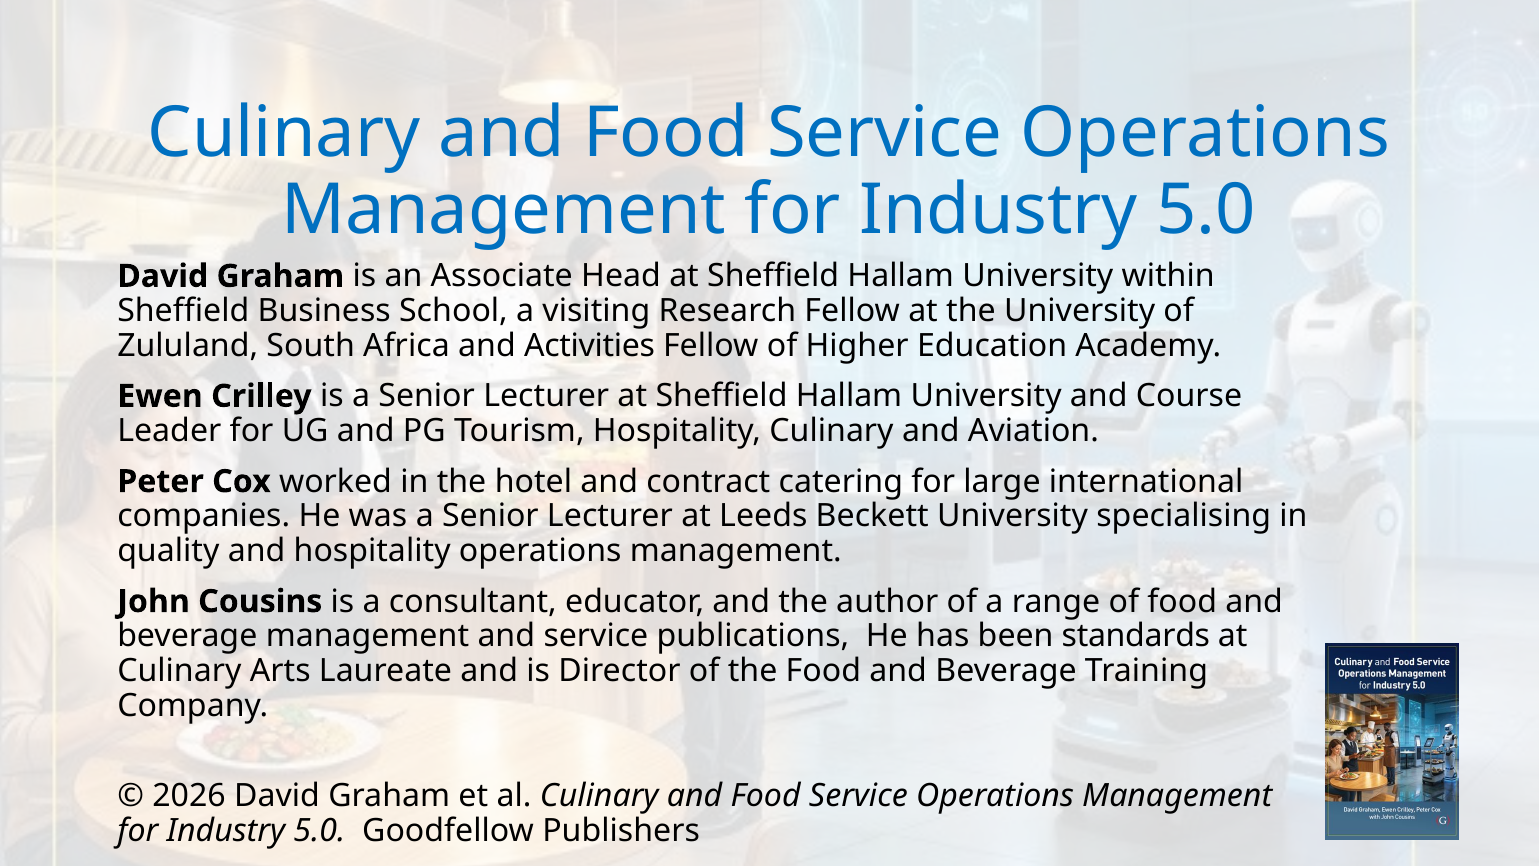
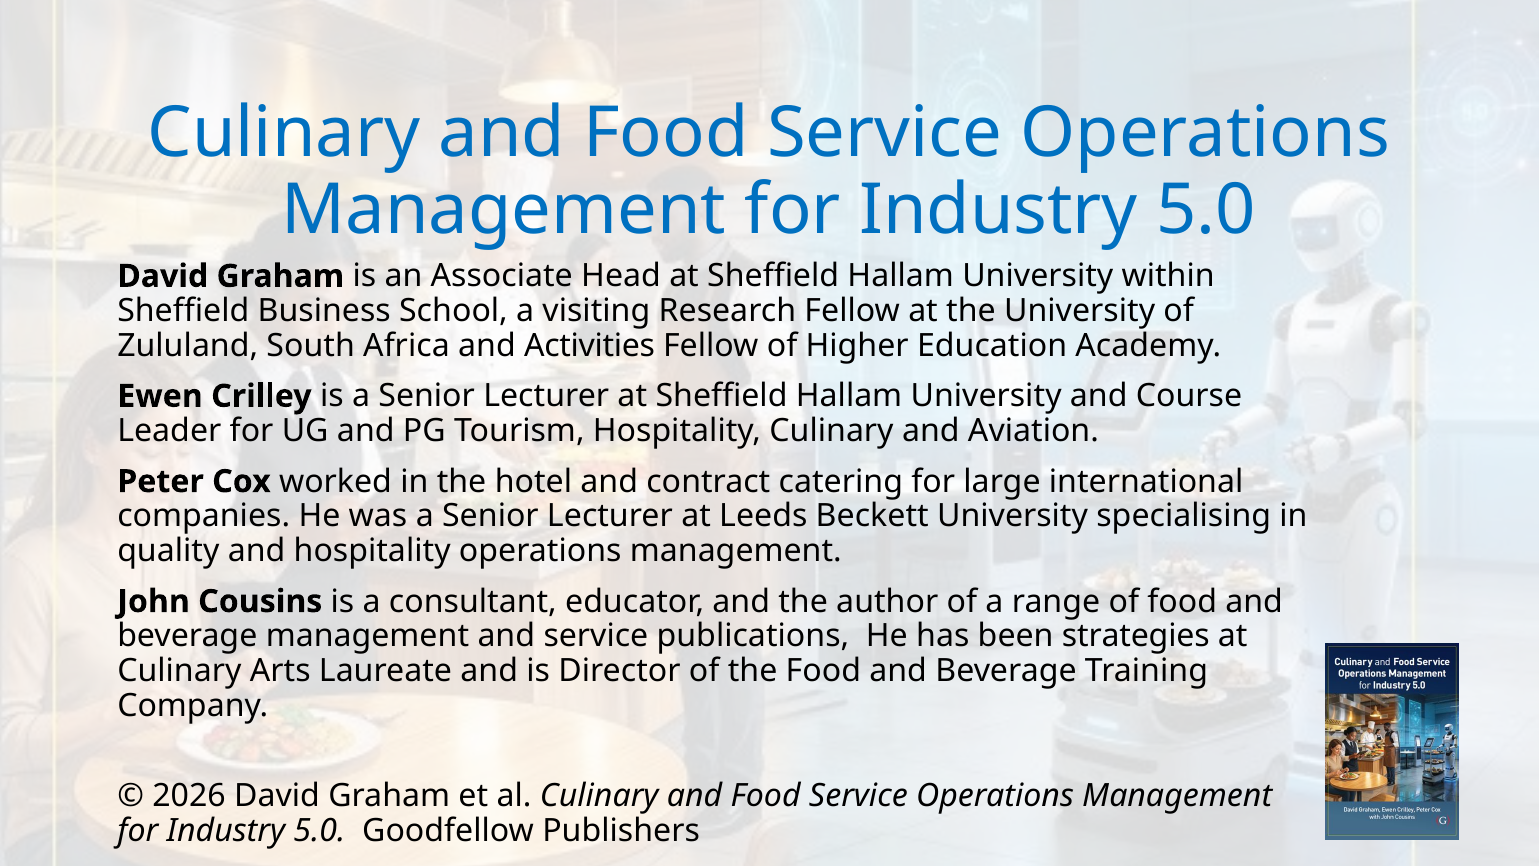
standards: standards -> strategies (1136, 636)
